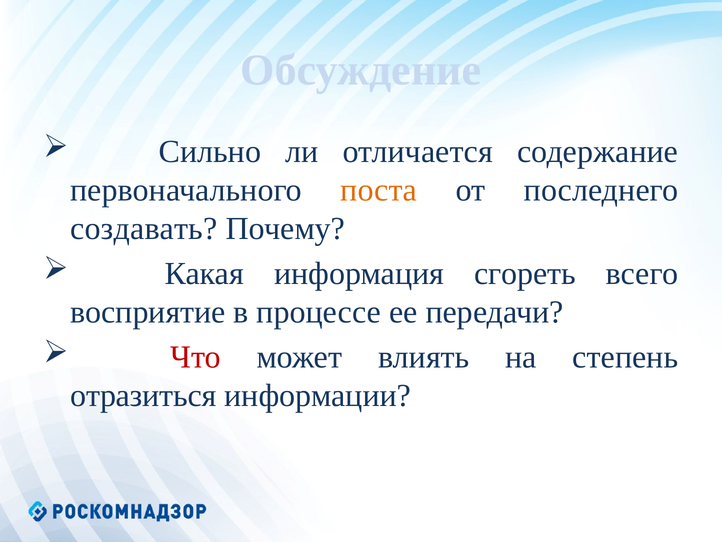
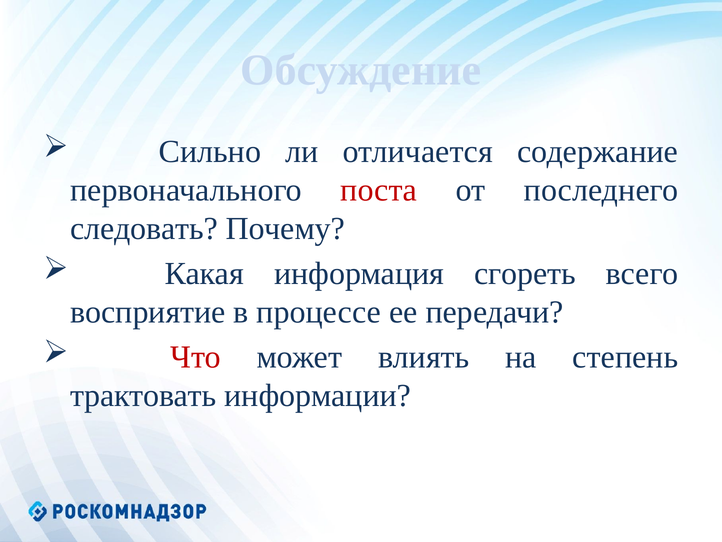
поста colour: orange -> red (379, 190)
создавать: создавать -> следовать (144, 228)
отразиться: отразиться -> трактовать (143, 395)
